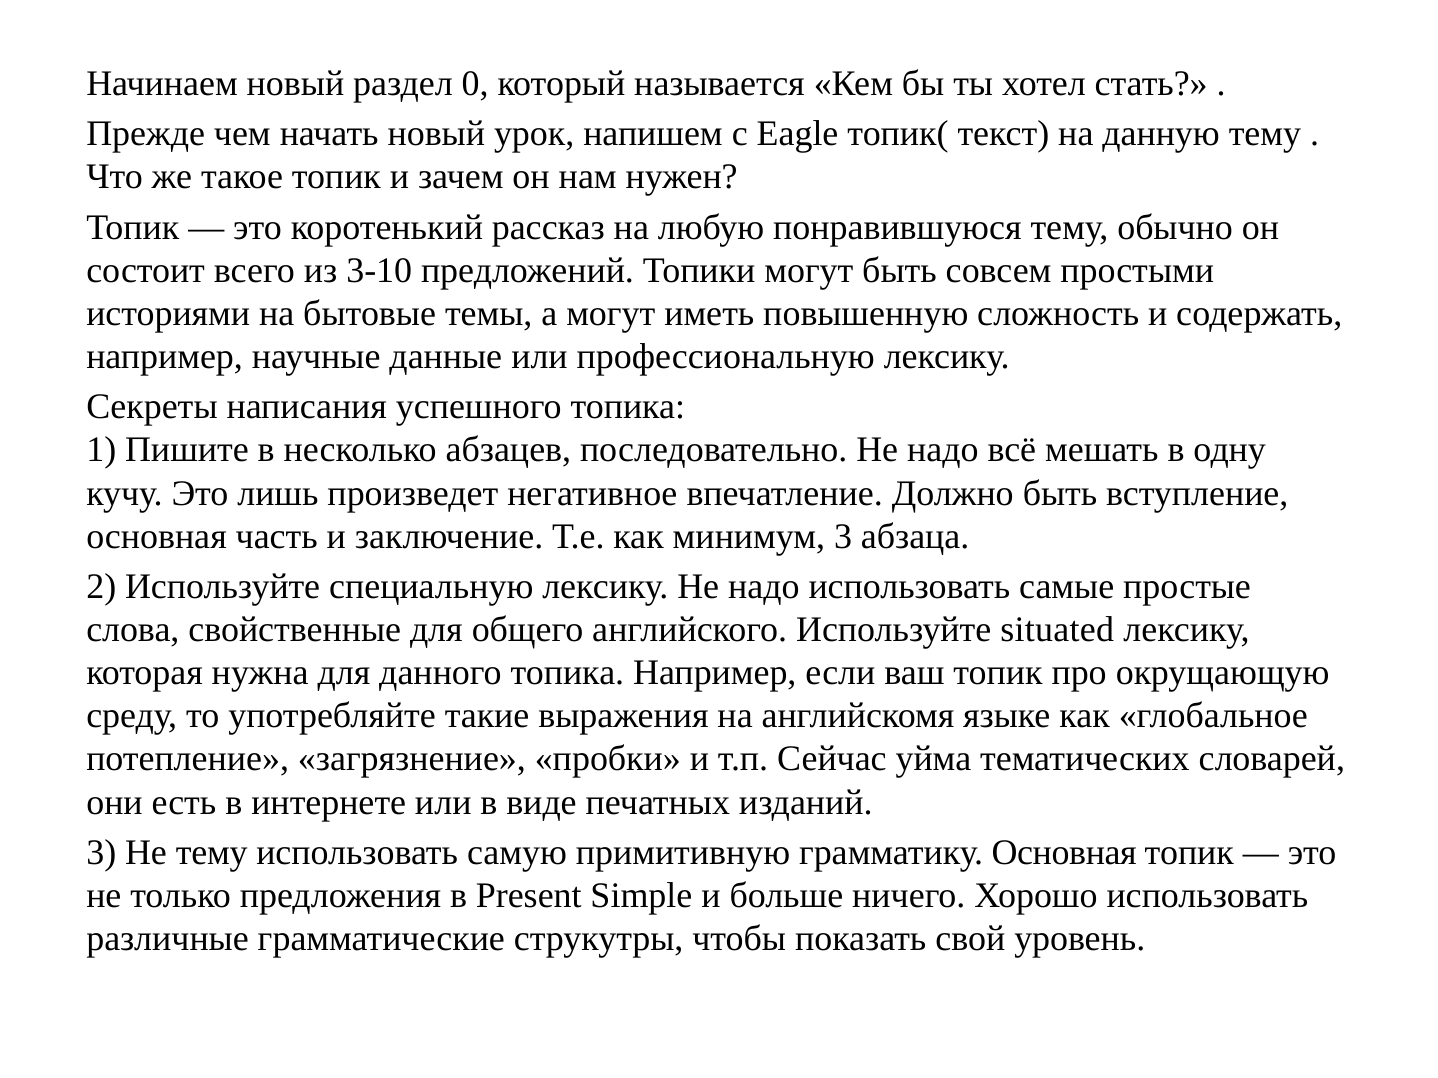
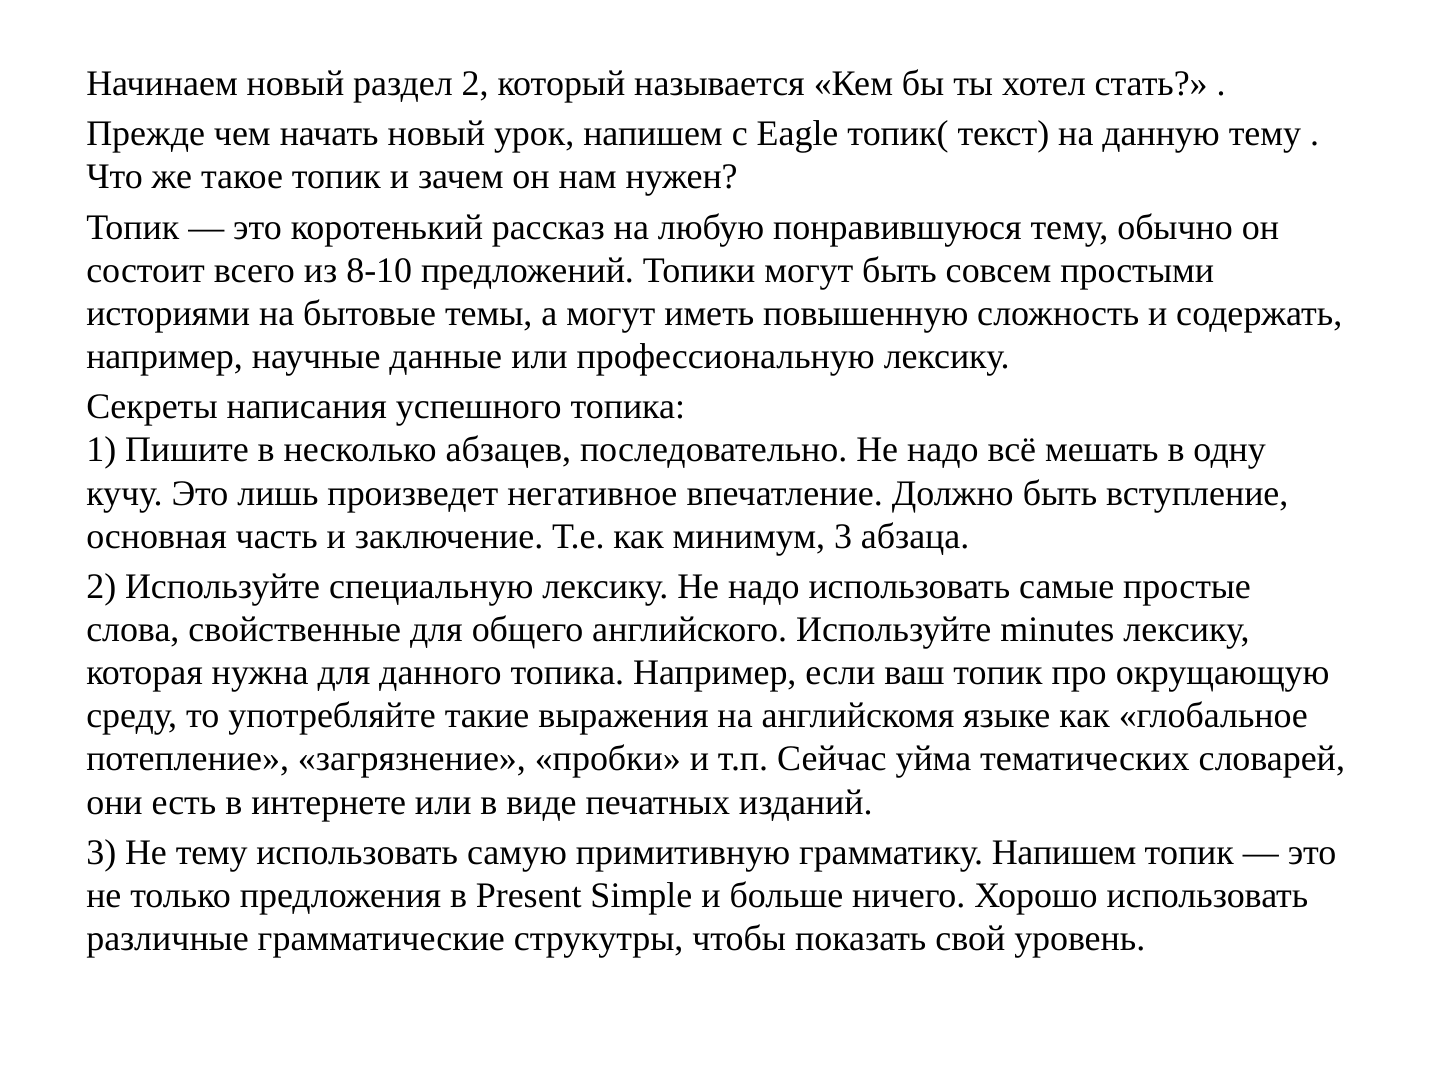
раздел 0: 0 -> 2 (475, 84)
3-10: 3-10 -> 8-10 (379, 271)
situated: situated -> minutes (1057, 630)
грамматику Основная: Основная -> Напишем (1064, 853)
